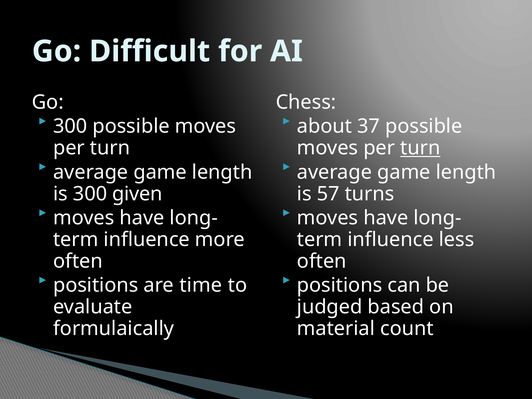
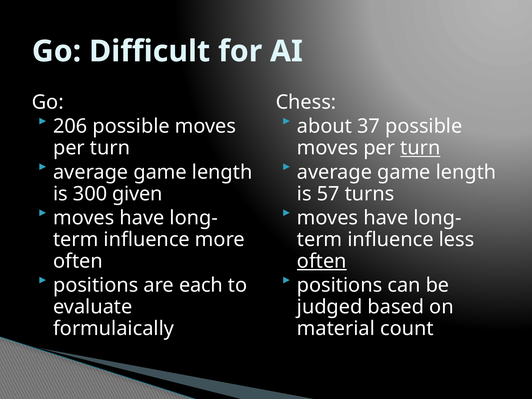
300: 300 -> 206 (70, 126)
often underline: none -> present (322, 261)
time: time -> each (201, 285)
